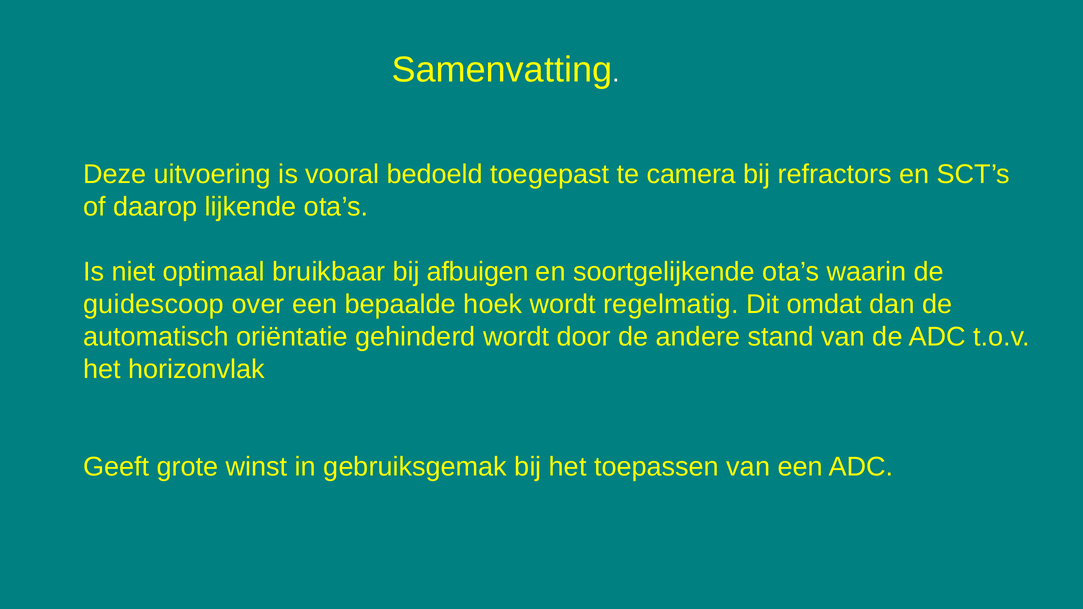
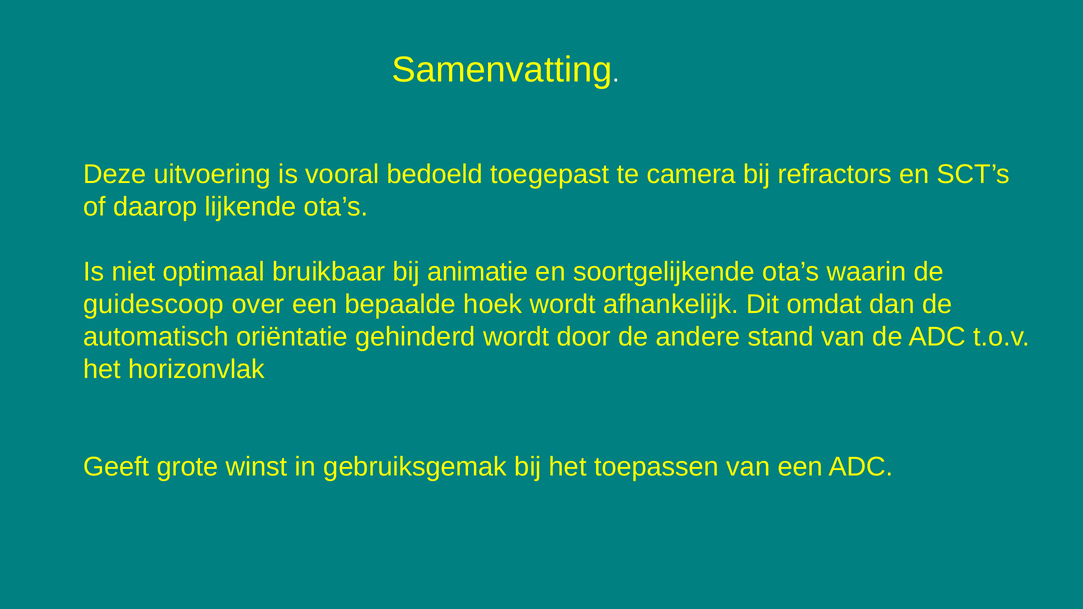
afbuigen: afbuigen -> animatie (478, 272)
regelmatig: regelmatig -> afhankelijk (671, 304)
